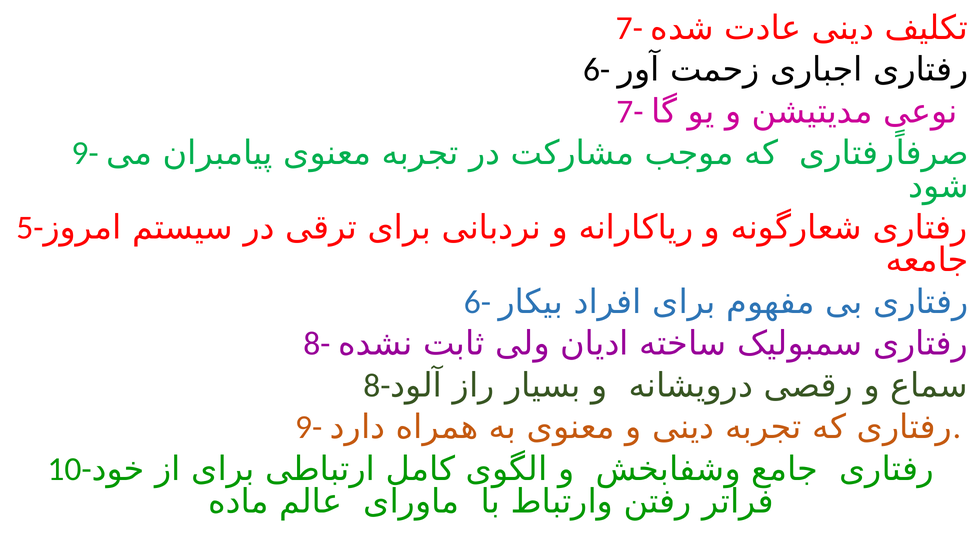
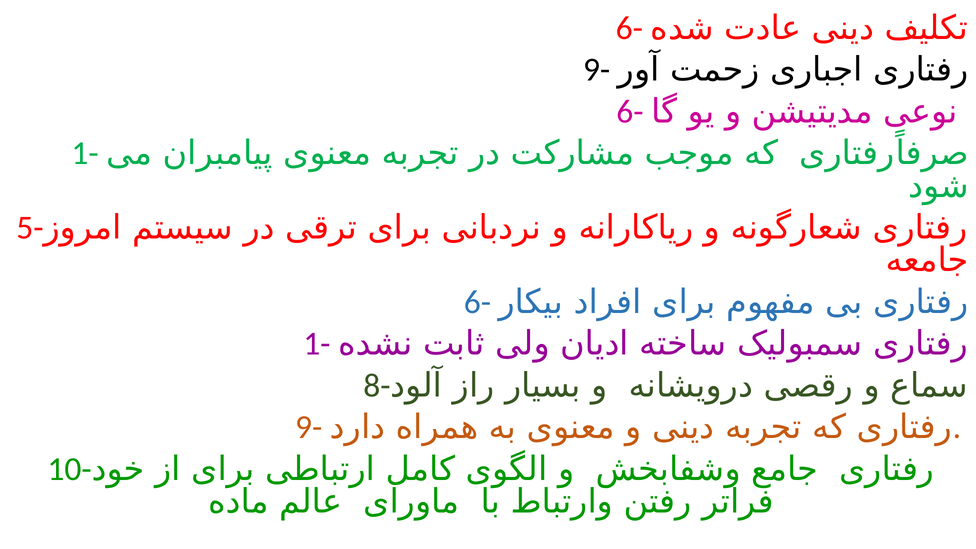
7-: 7- -> 6- (629, 28)
6-: 6- -> 9- (597, 70)
7-: 7- -> 6- (630, 112)
9-: 9- -> 1- (85, 153)
8-: 8- -> 1- (317, 344)
